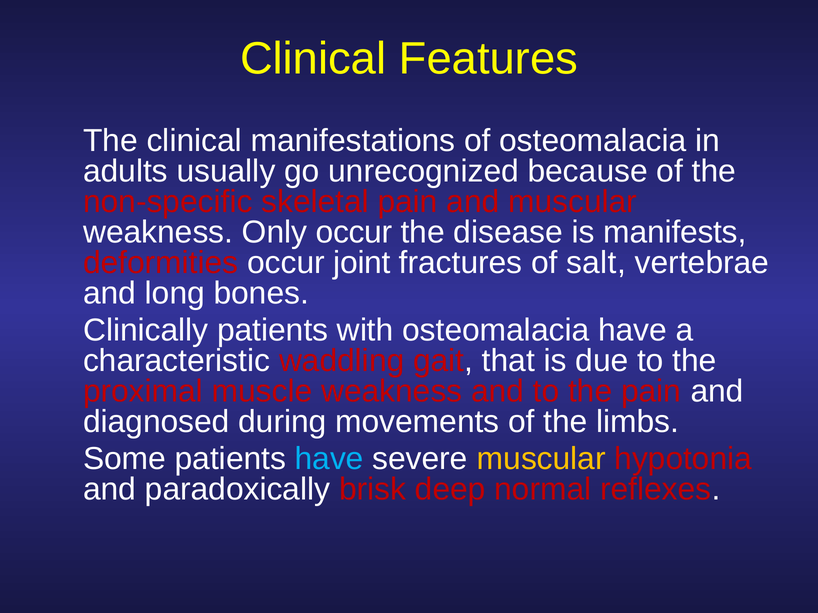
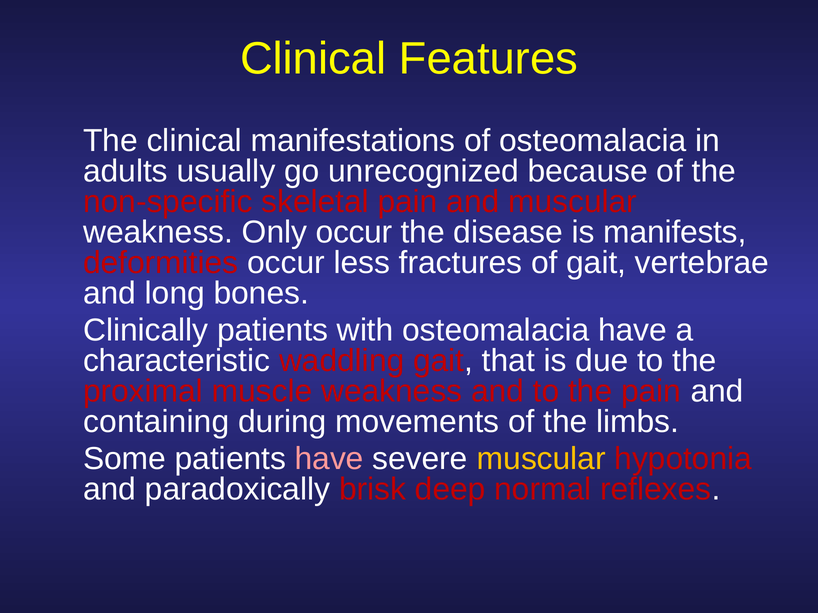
joint: joint -> less (362, 263)
of salt: salt -> gait (596, 263)
diagnosed: diagnosed -> containing (156, 422)
have colour: light blue -> pink (329, 459)
